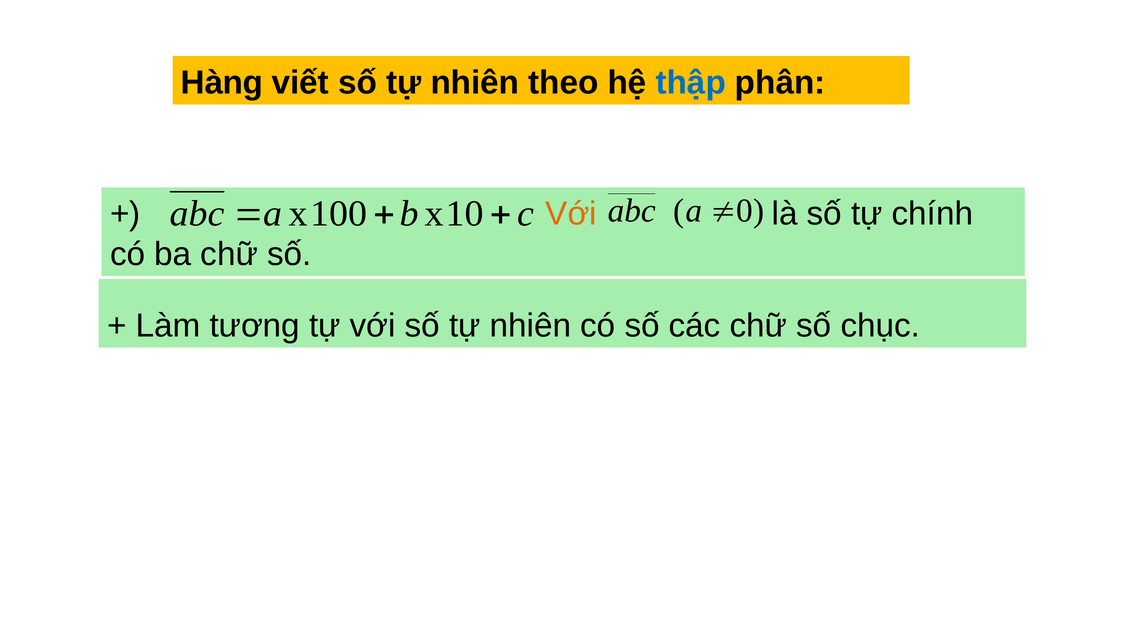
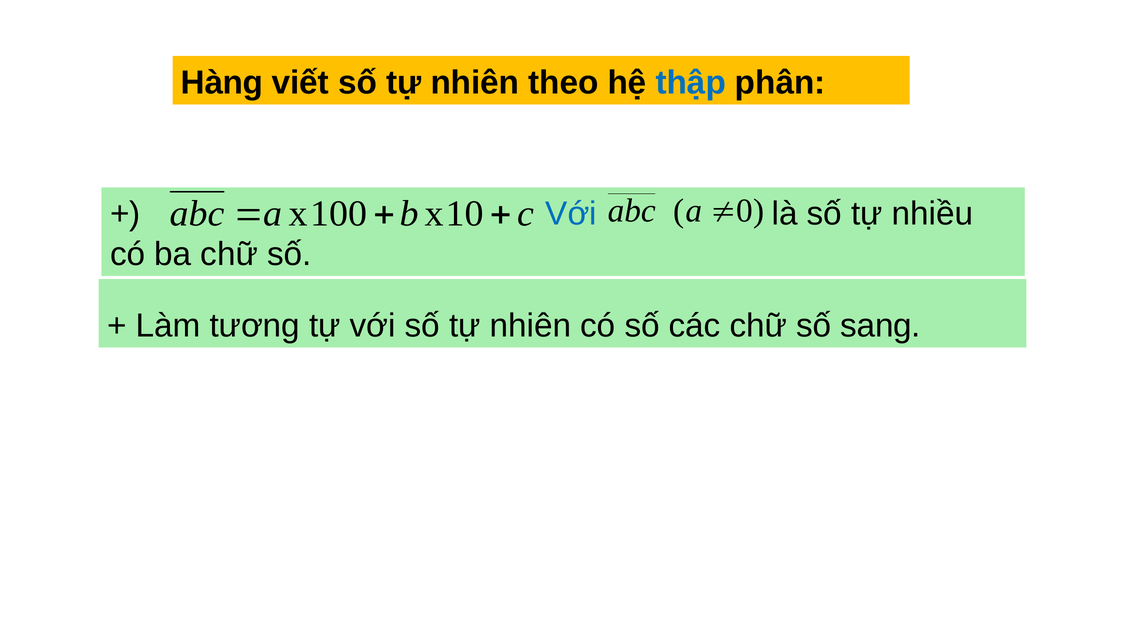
Với colour: orange -> blue (571, 214)
chính: chính -> nhiều (933, 214)
chục: chục -> sang (881, 325)
